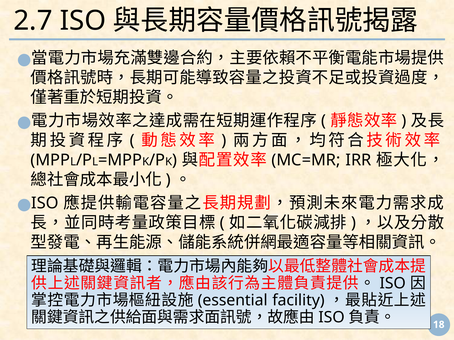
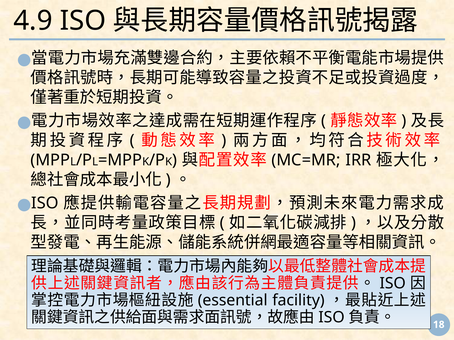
2.7: 2.7 -> 4.9 (33, 21)
